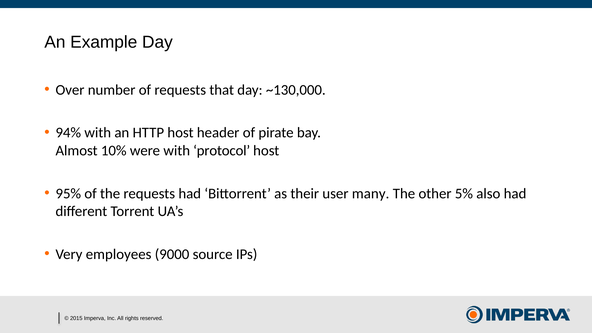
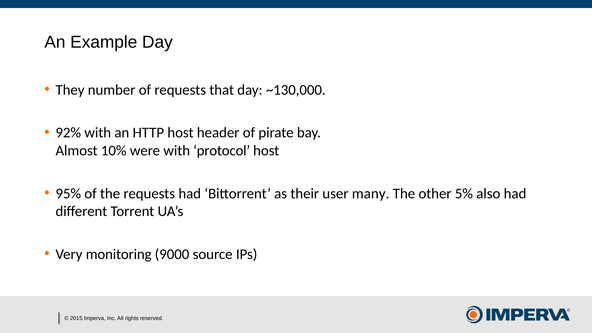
Over: Over -> They (70, 90)
94%: 94% -> 92% (68, 133)
employees: employees -> monitoring (119, 254)
